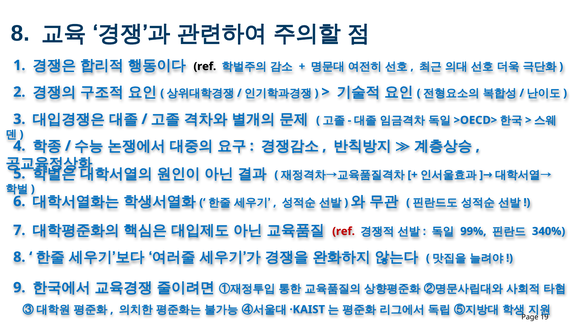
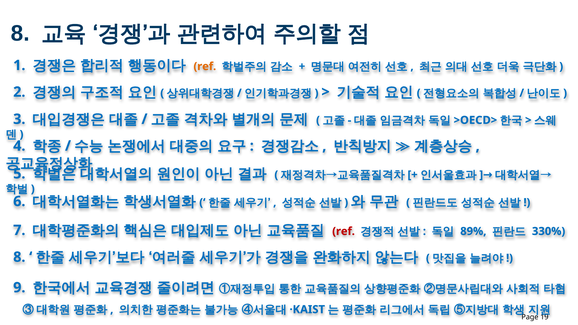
ref colour: black -> orange (205, 66)
99%: 99% -> 89% (473, 231)
340%: 340% -> 330% (549, 231)
